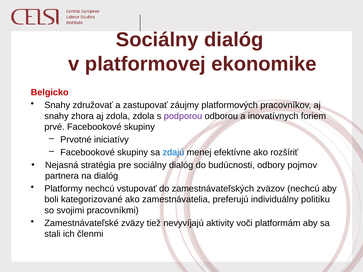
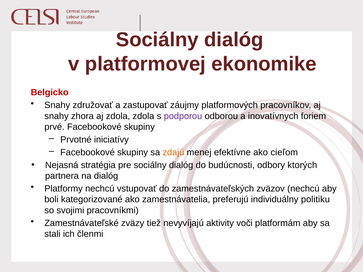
zdajú colour: blue -> orange (173, 152)
rozšíriť: rozšíriť -> cieľom (284, 152)
pojmov: pojmov -> ktorých (302, 165)
